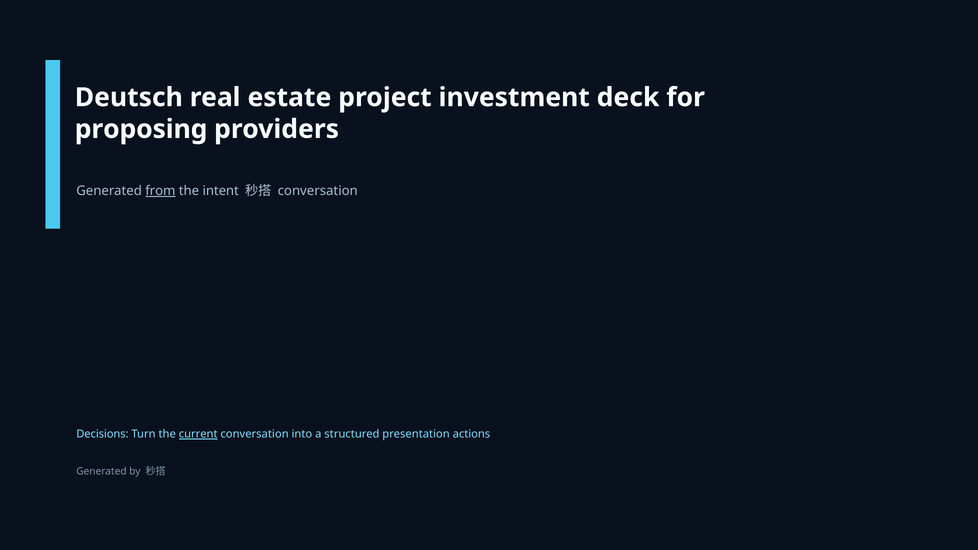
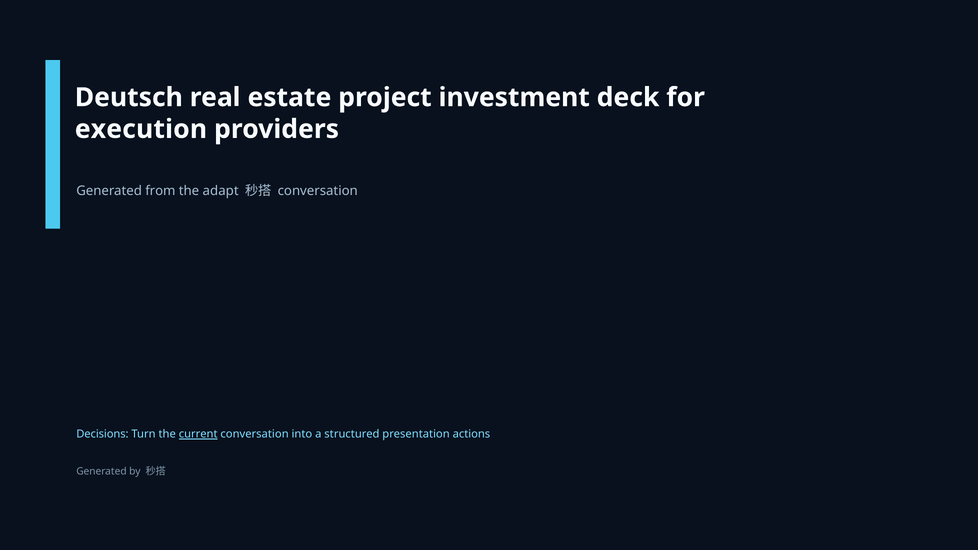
proposing: proposing -> execution (141, 129)
from underline: present -> none (160, 191)
intent: intent -> adapt (221, 191)
